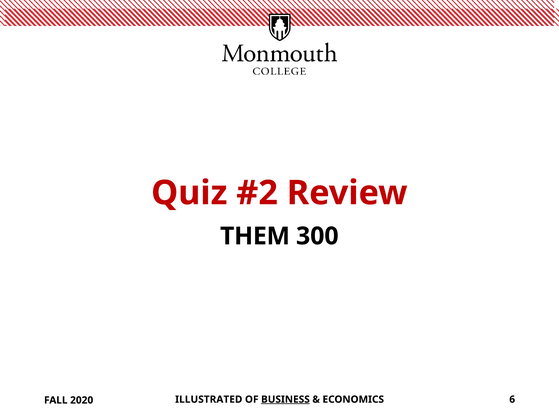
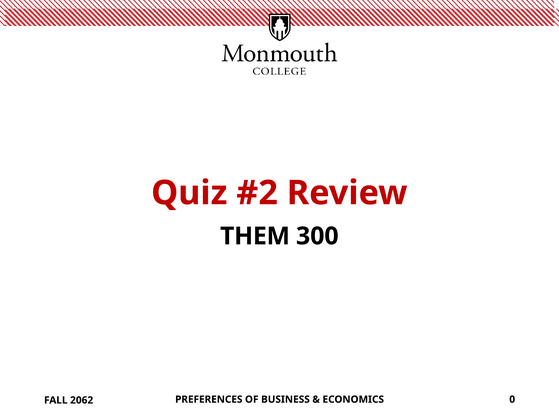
ILLUSTRATED: ILLUSTRATED -> PREFERENCES (209, 400)
BUSINESS underline: present -> none (285, 400)
6: 6 -> 0 (512, 400)
2020: 2020 -> 2062 (82, 400)
